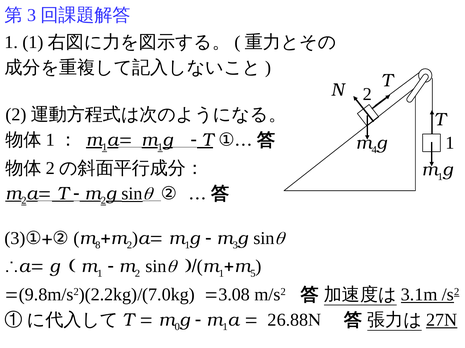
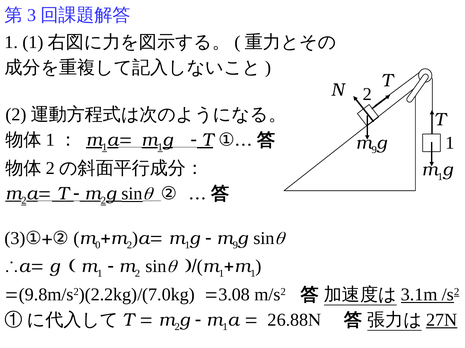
4: 4 -> 9 (374, 150)
8: 8 -> 0 (98, 246)
3: 3 -> 9 (235, 246)
5: 5 -> 1 (253, 274)
0: 0 -> 2 (177, 328)
